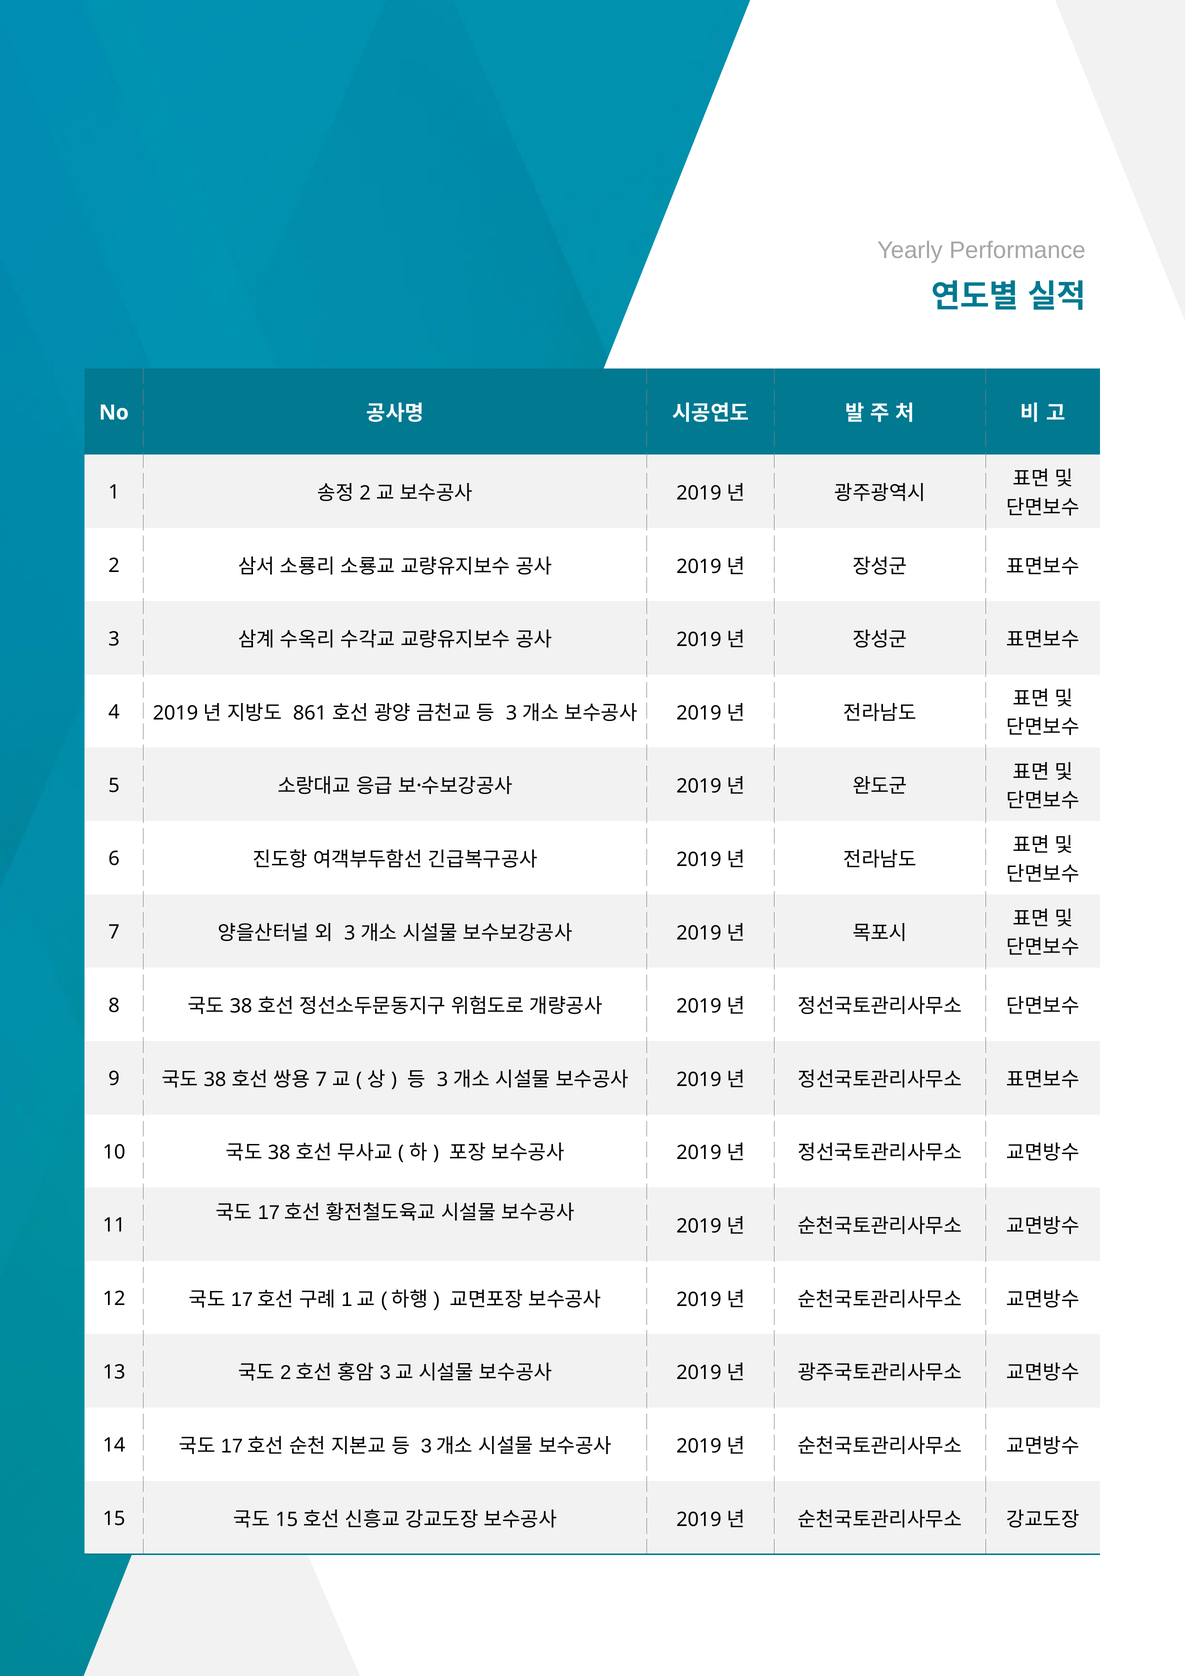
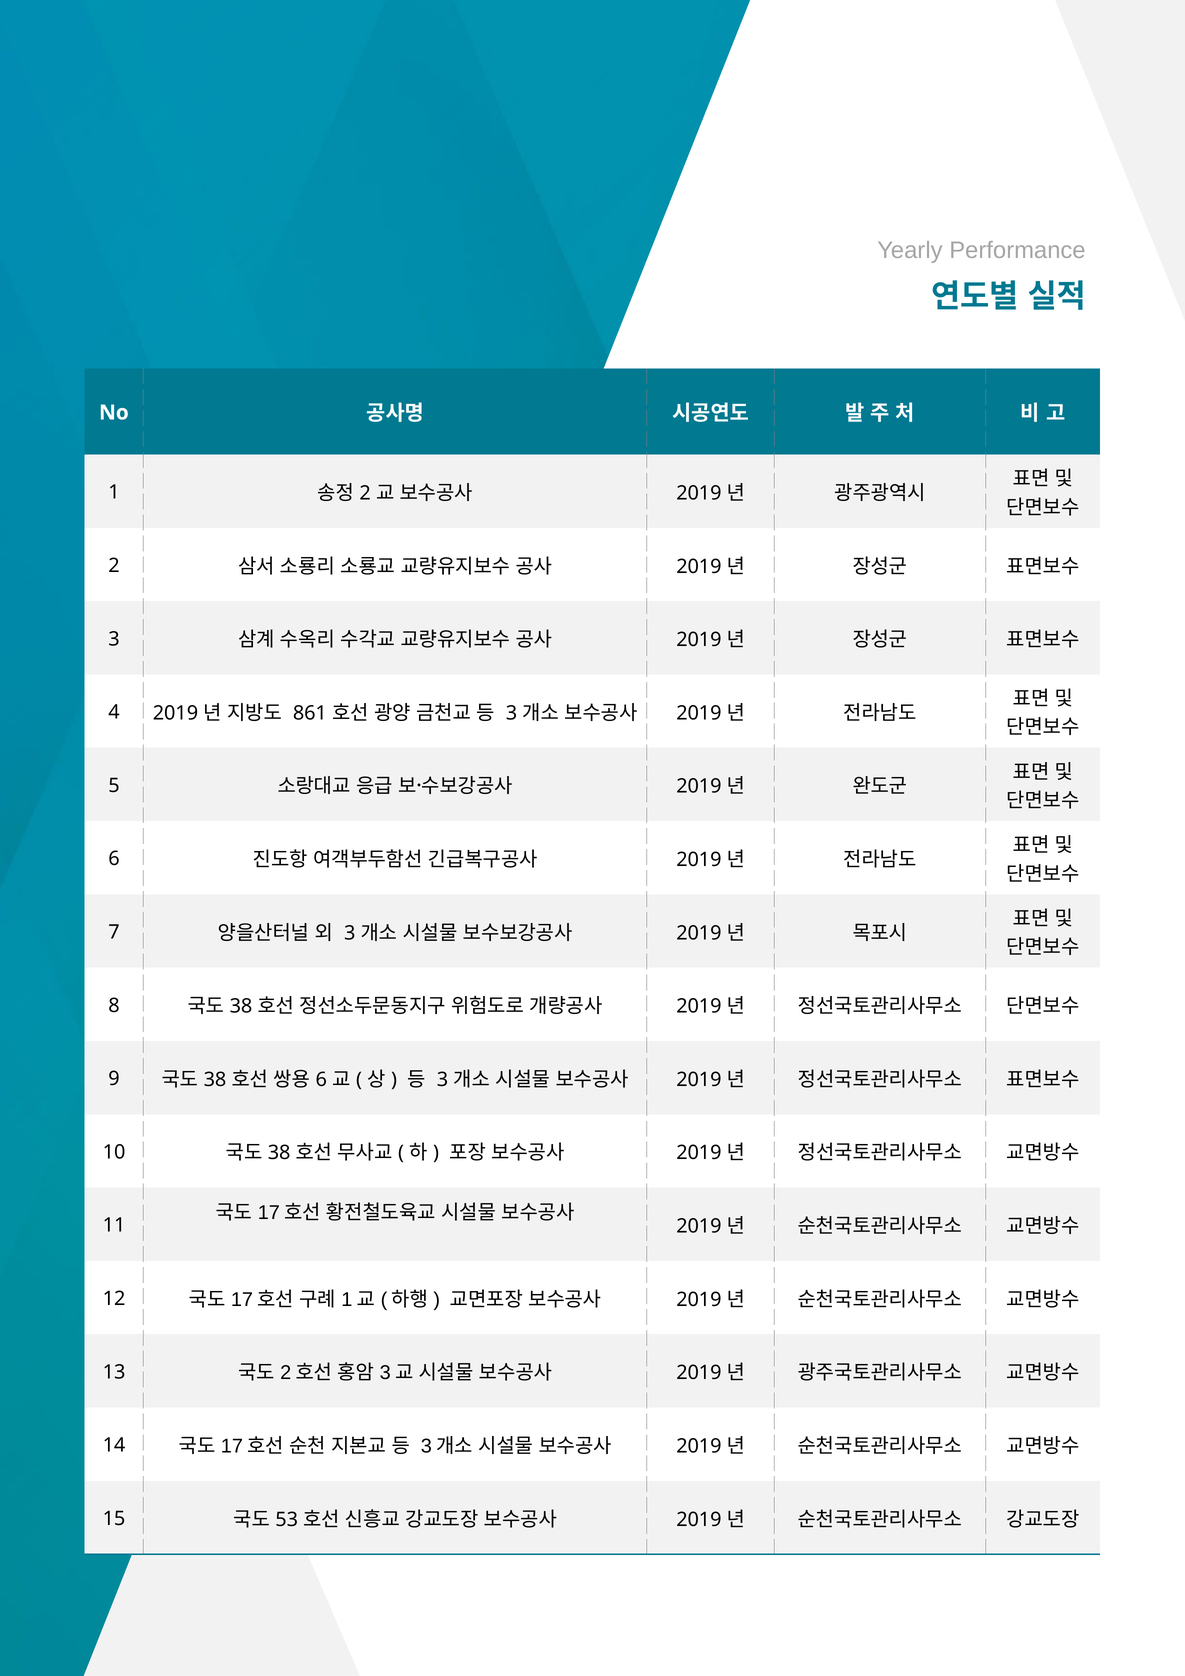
7: 7 -> 6 (321, 1080)
15: 15 -> 53 (287, 1519)
